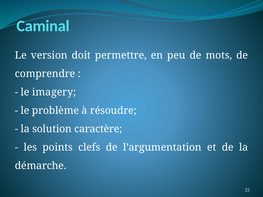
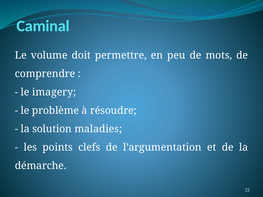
version: version -> volume (49, 55)
caractère: caractère -> maladies (98, 129)
